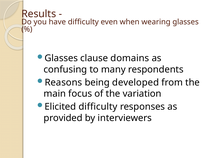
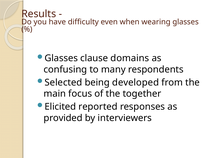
Reasons: Reasons -> Selected (63, 83)
variation: variation -> together (142, 94)
Elicited difficulty: difficulty -> reported (98, 107)
